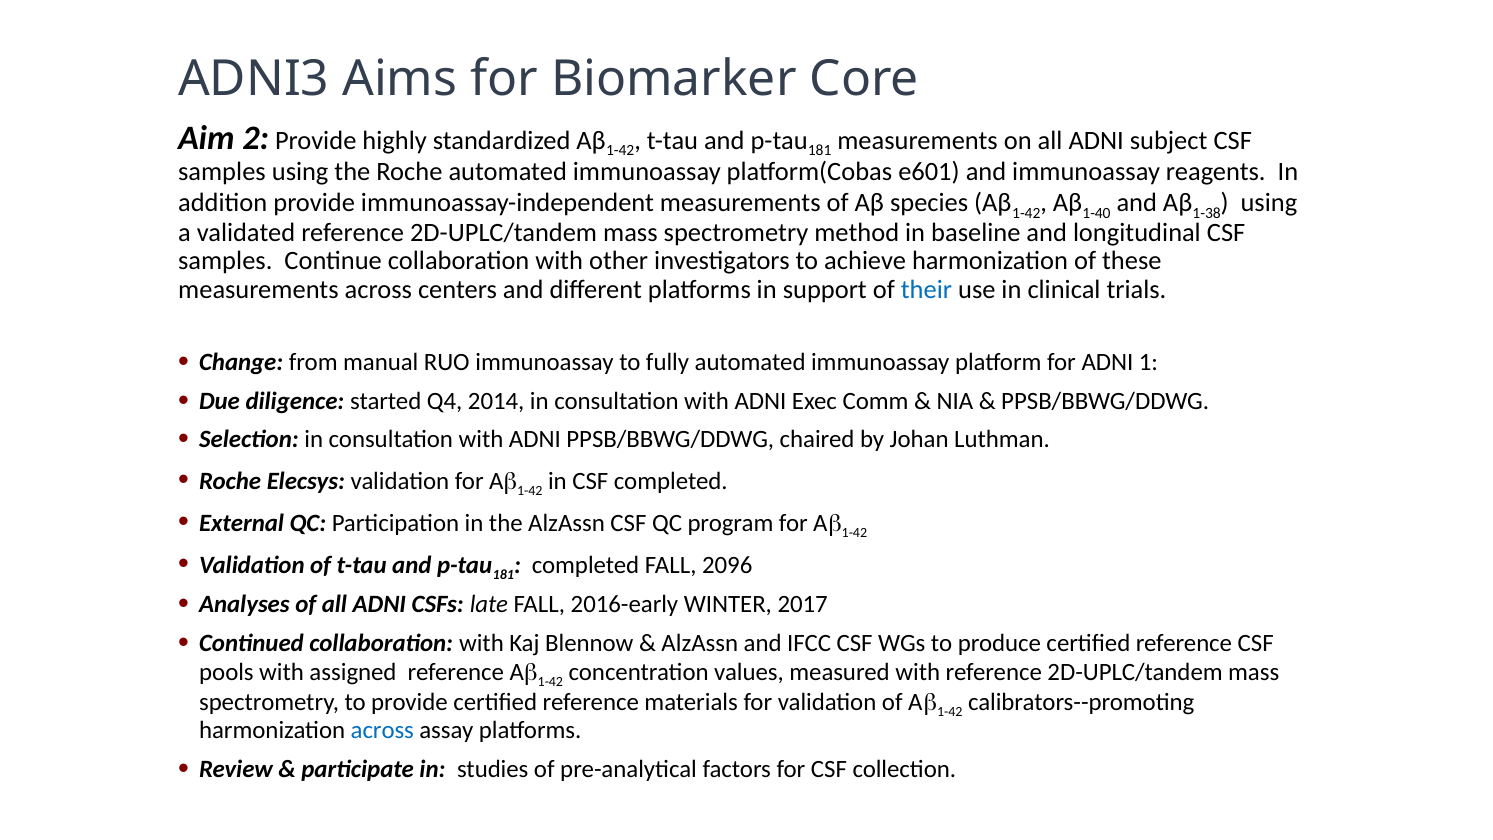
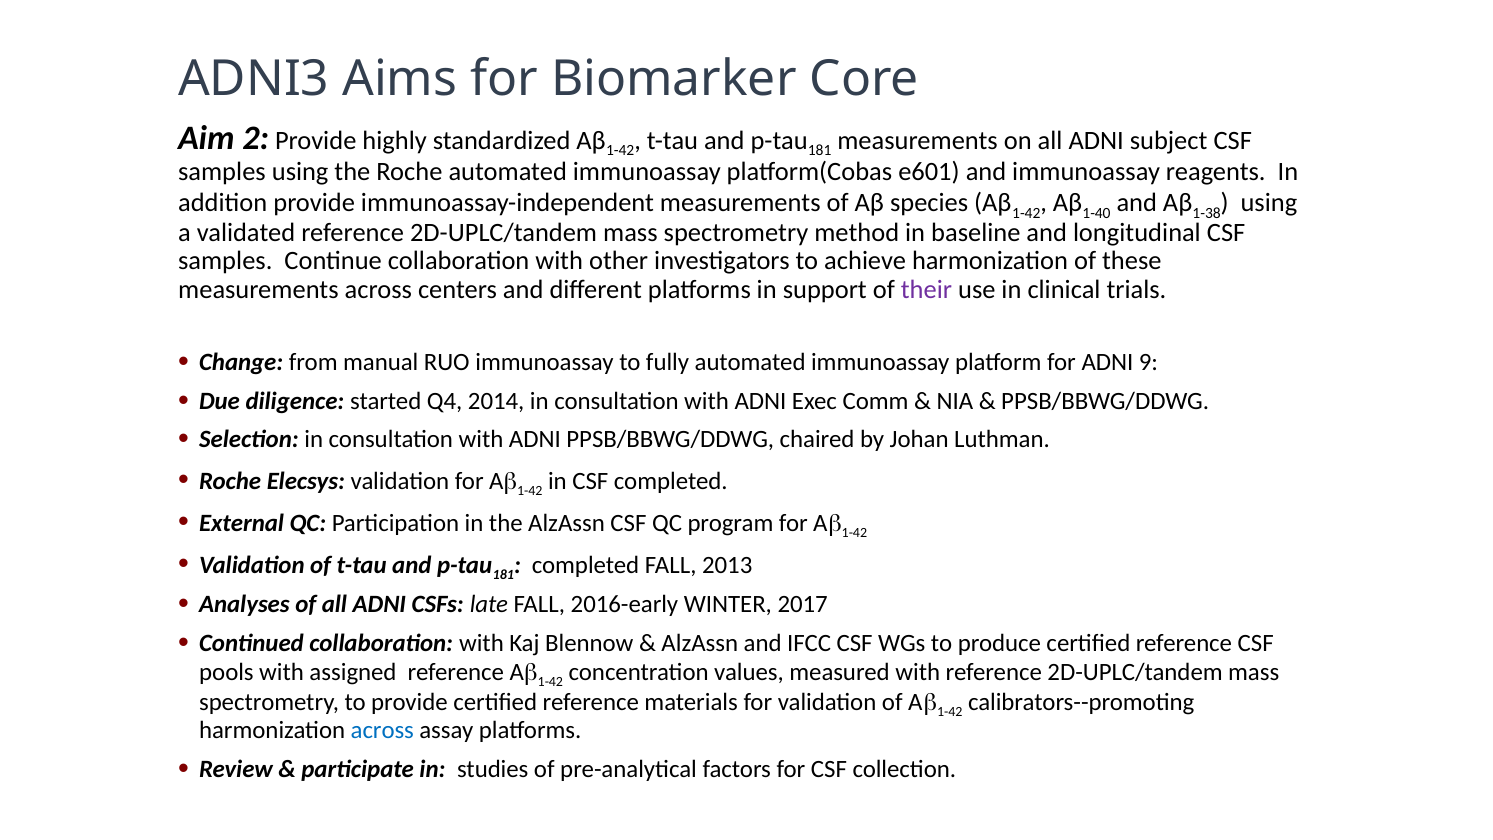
their colour: blue -> purple (926, 290)
1: 1 -> 9 (1149, 362)
2096: 2096 -> 2013 (727, 565)
